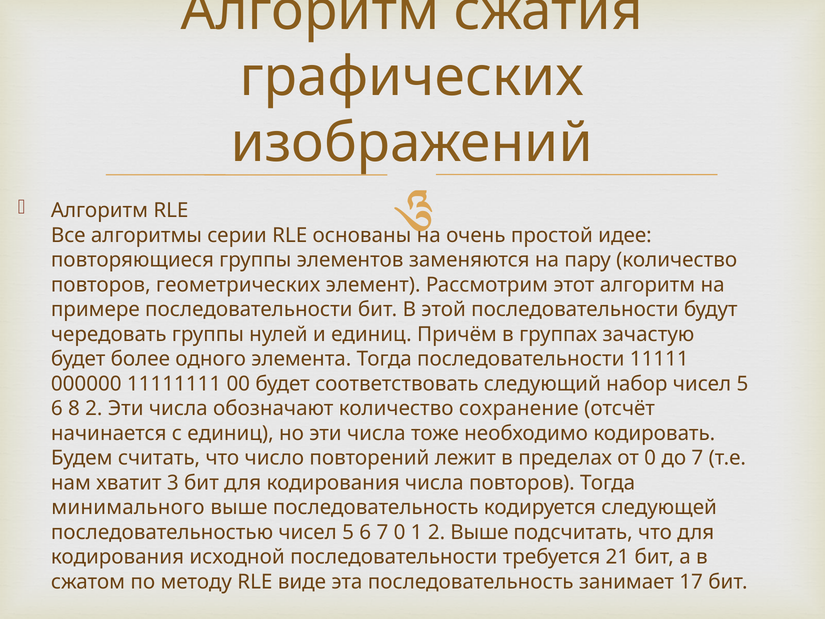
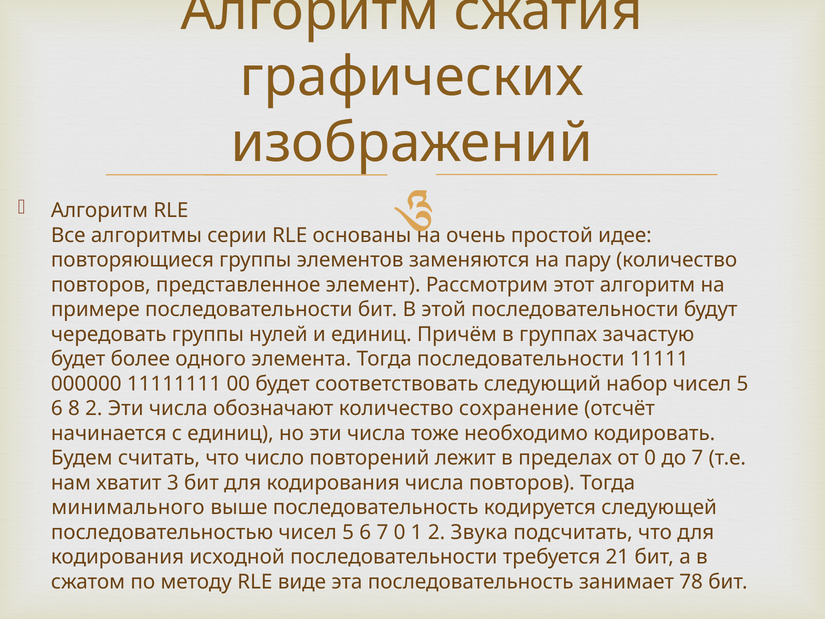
геометрических: геометрических -> представленное (238, 285)
2 Выше: Выше -> Звука (479, 532)
17: 17 -> 78 (691, 582)
